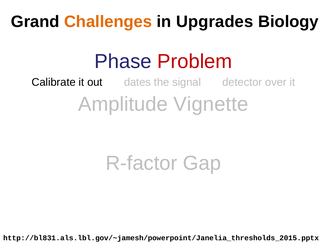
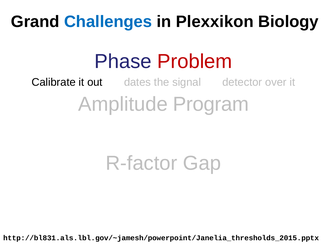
Challenges colour: orange -> blue (108, 22)
Upgrades: Upgrades -> Plexxikon (215, 22)
Vignette: Vignette -> Program (211, 104)
